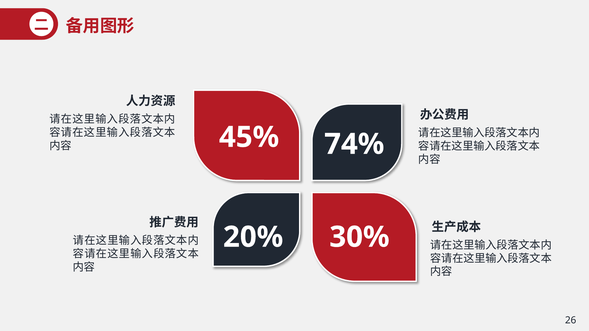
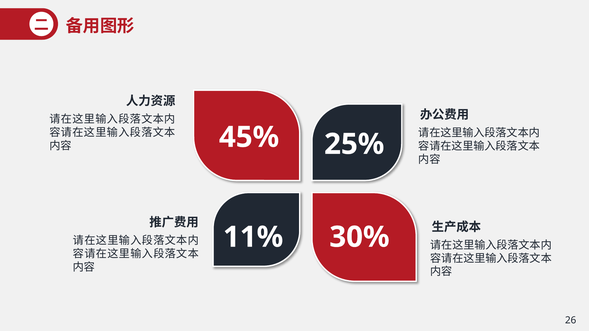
74%: 74% -> 25% (354, 144)
20%: 20% -> 11% (253, 237)
